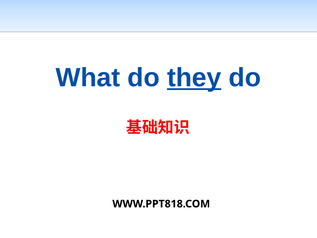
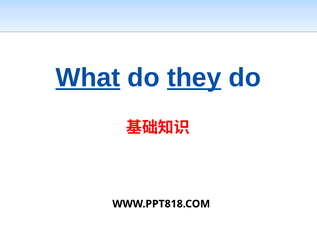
What underline: none -> present (88, 78)
